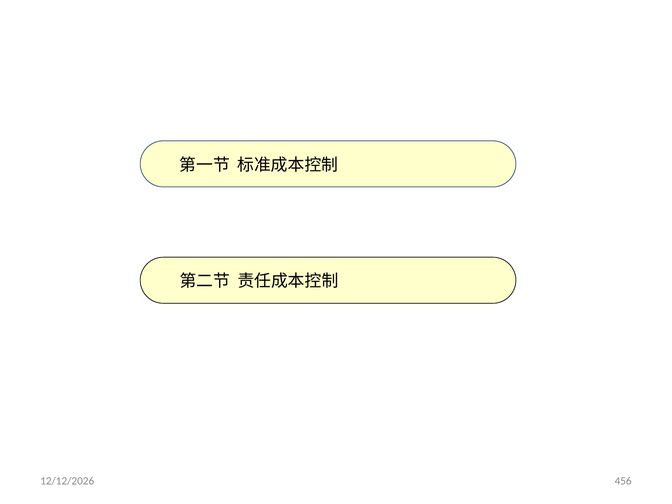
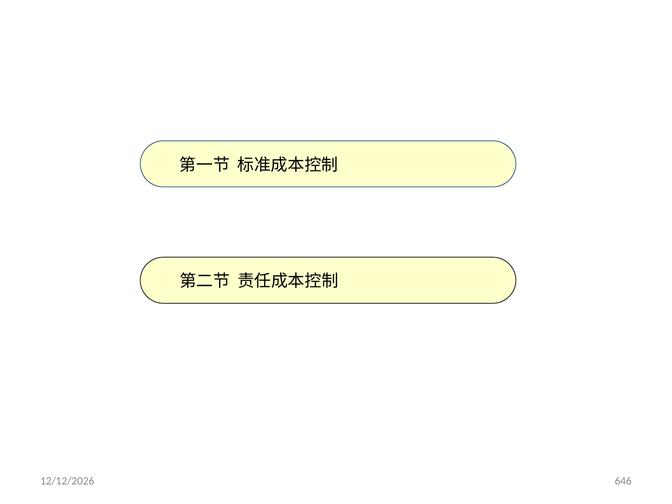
456: 456 -> 646 (623, 481)
